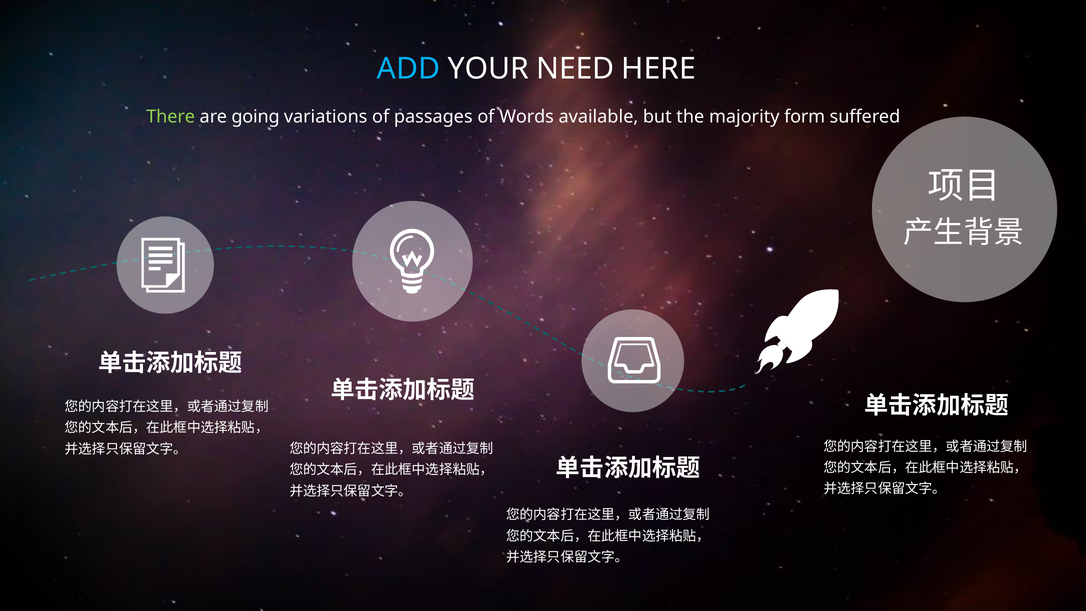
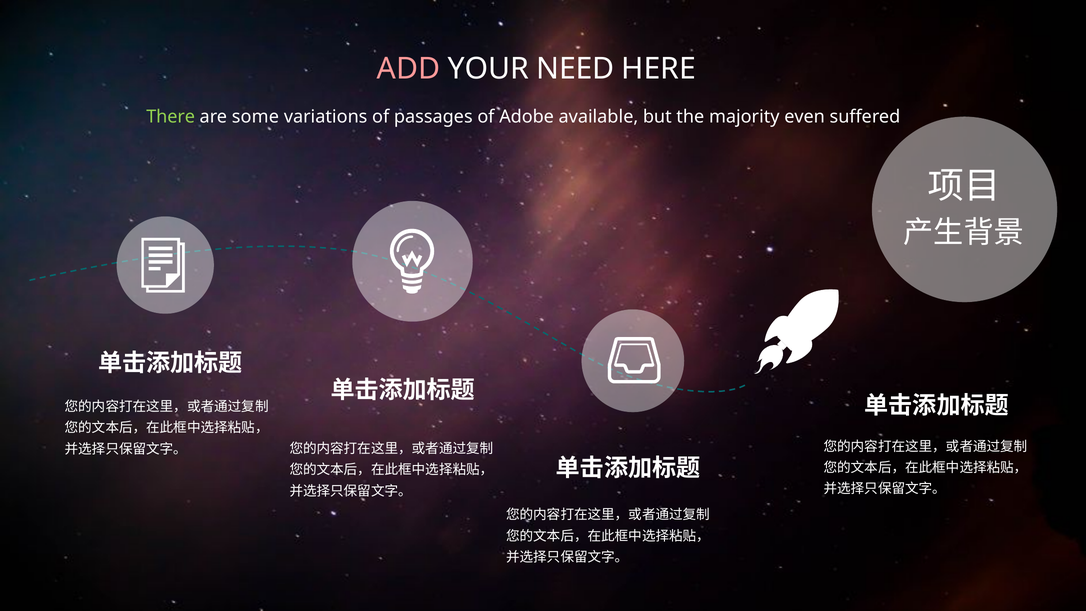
ADD colour: light blue -> pink (409, 69)
going: going -> some (255, 117)
Words: Words -> Adobe (527, 117)
form: form -> even (805, 117)
